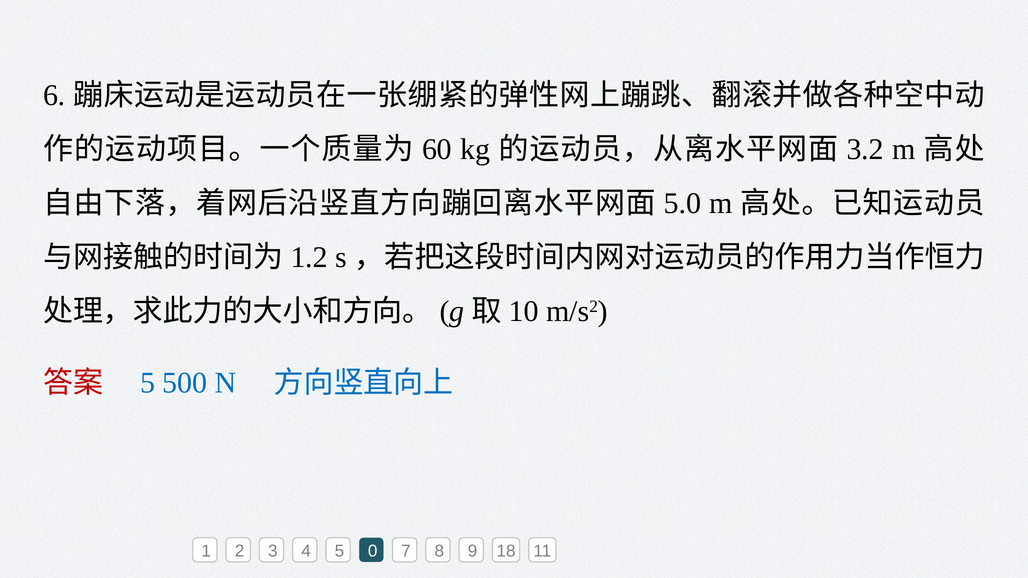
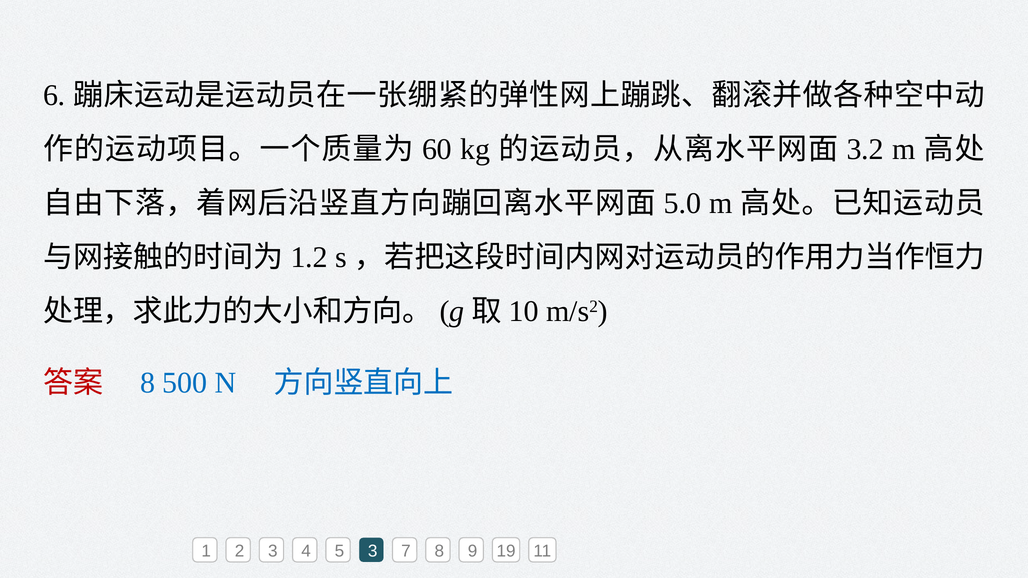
5: 5 -> 8 (148, 383)
5 0: 0 -> 3 (373, 551)
18: 18 -> 19 (506, 551)
